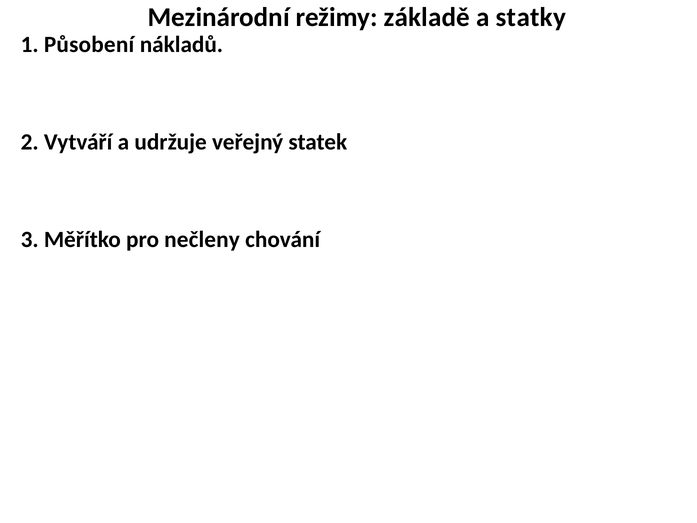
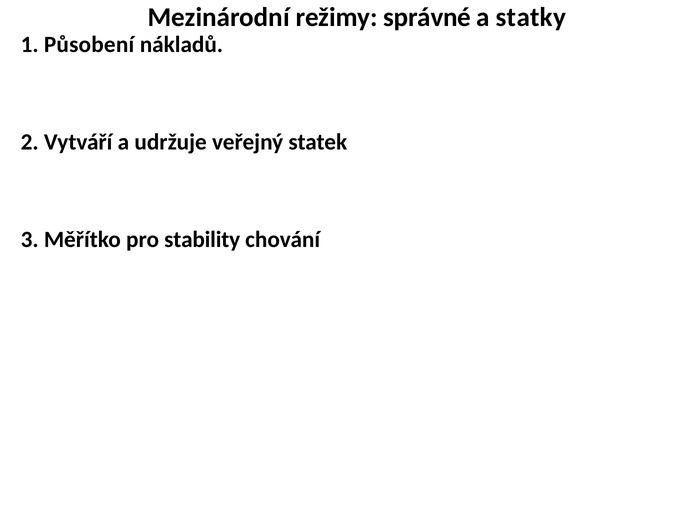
základě: základě -> správné (427, 17)
nečleny: nečleny -> stability (202, 240)
